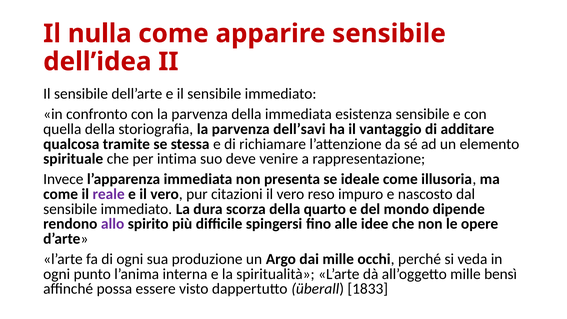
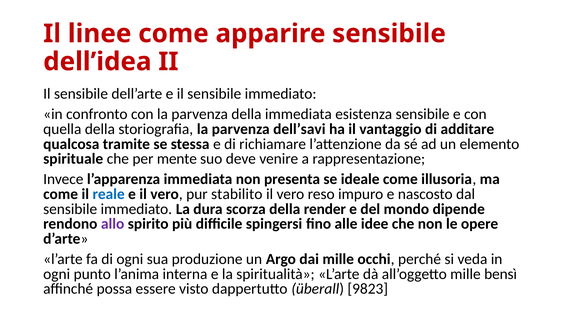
nulla: nulla -> linee (100, 34)
intima: intima -> mente (177, 159)
reale colour: purple -> blue (109, 194)
citazioni: citazioni -> stabilito (237, 194)
quarto: quarto -> render (325, 209)
1833: 1833 -> 9823 (368, 289)
